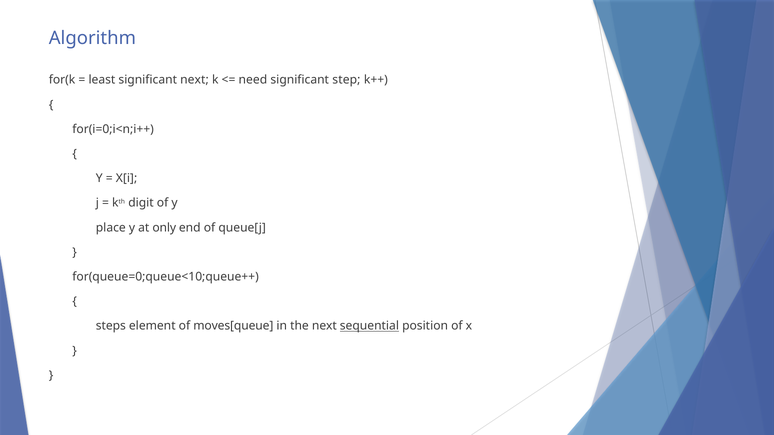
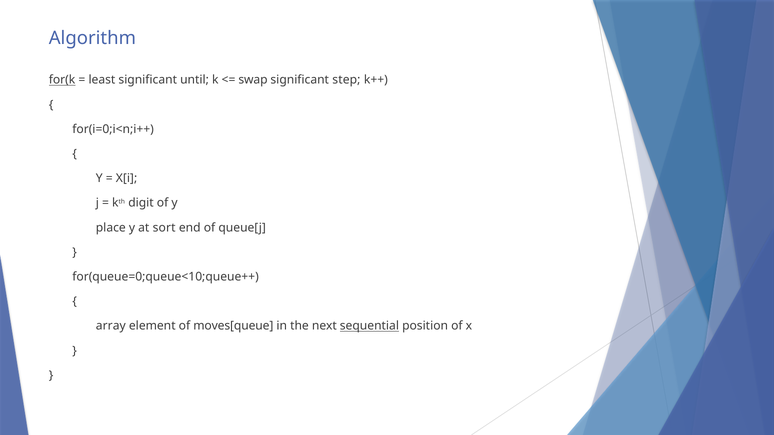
for(k underline: none -> present (62, 80)
significant next: next -> until (195, 80)
need: need -> swap (253, 80)
only: only -> sort (164, 228)
steps: steps -> array (111, 326)
